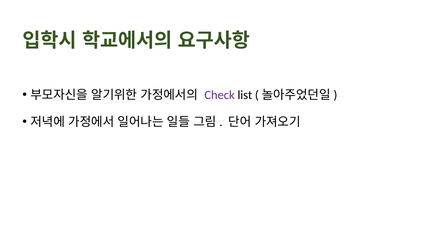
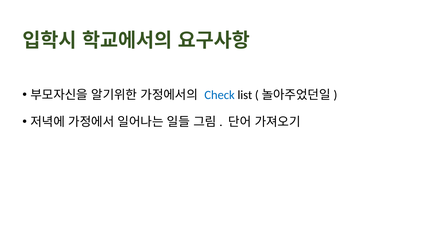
Check colour: purple -> blue (220, 95)
